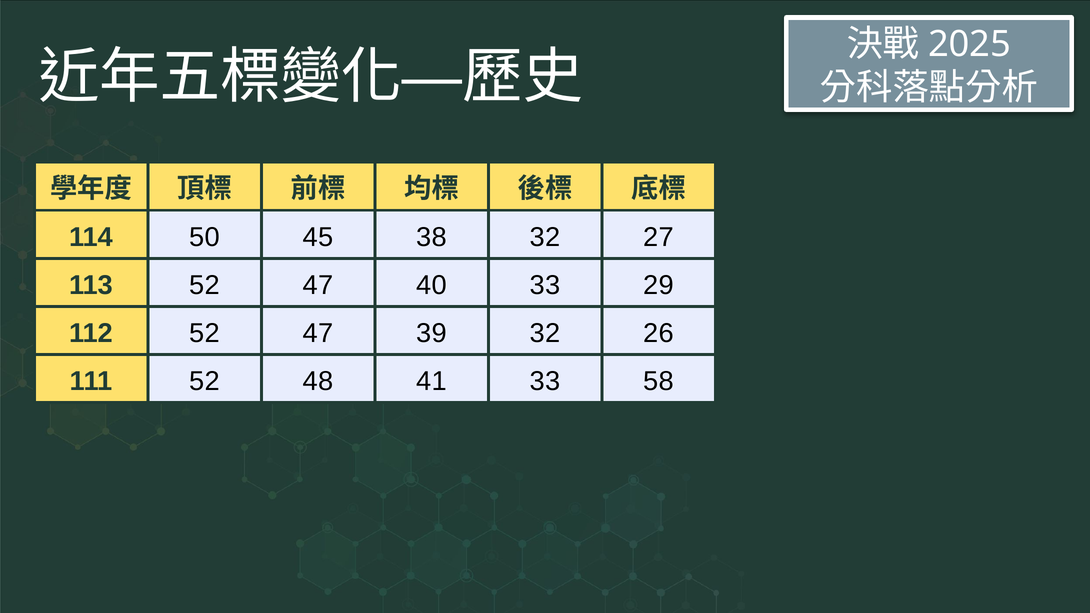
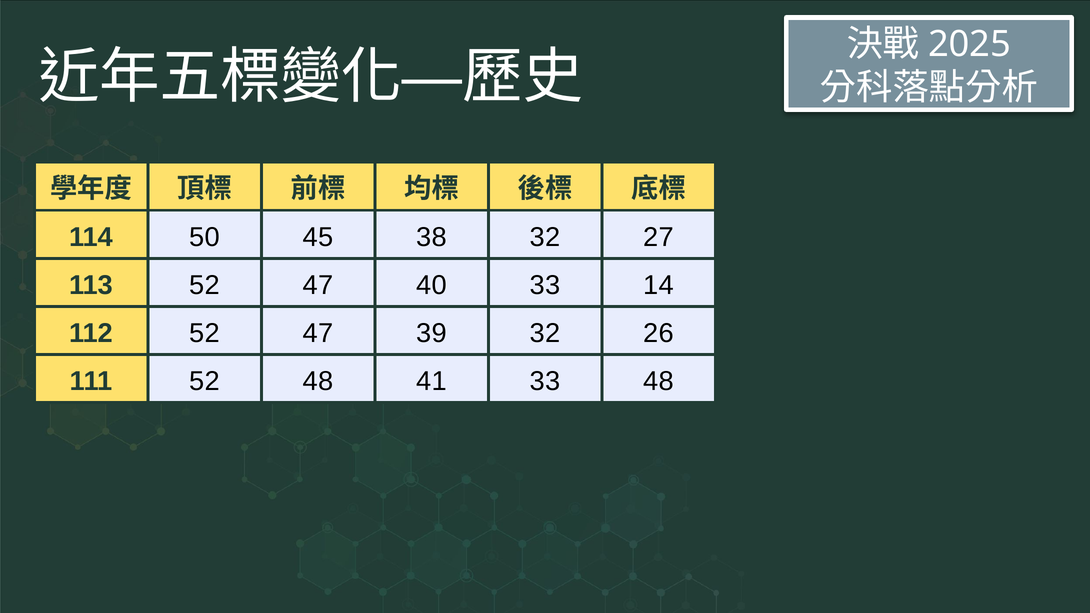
29: 29 -> 14 (659, 285)
33 58: 58 -> 48 (659, 381)
